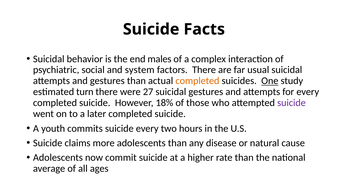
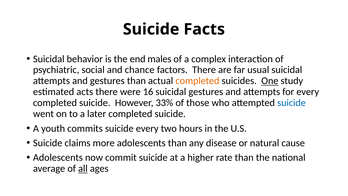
system: system -> chance (140, 70)
turn: turn -> acts (85, 92)
27: 27 -> 16 (148, 92)
18%: 18% -> 33% (164, 103)
suicide colour: purple -> blue (292, 103)
all underline: none -> present (83, 168)
